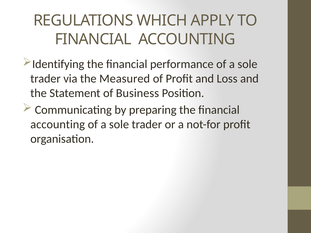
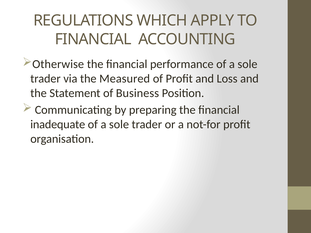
Identifying: Identifying -> Otherwise (58, 64)
accounting: accounting -> inadequate (58, 125)
